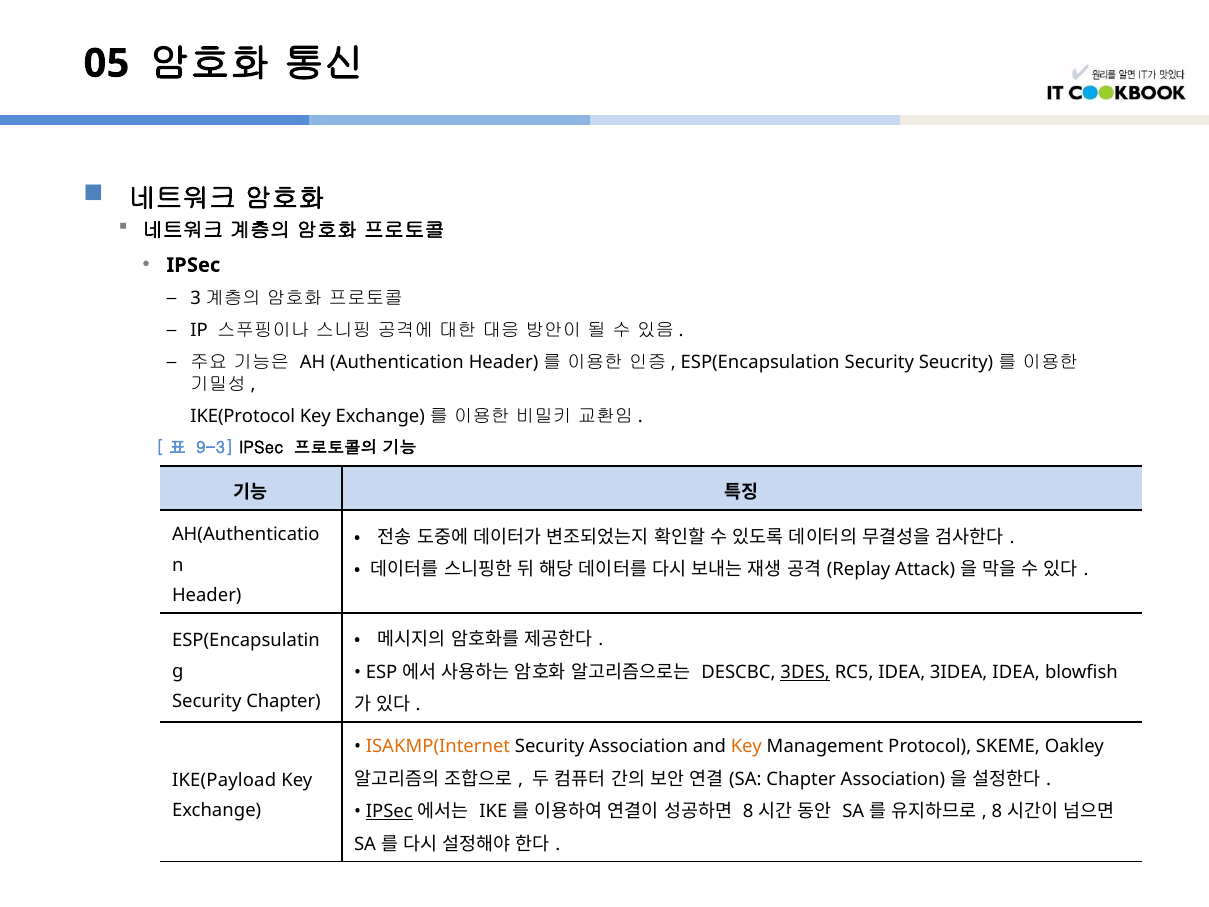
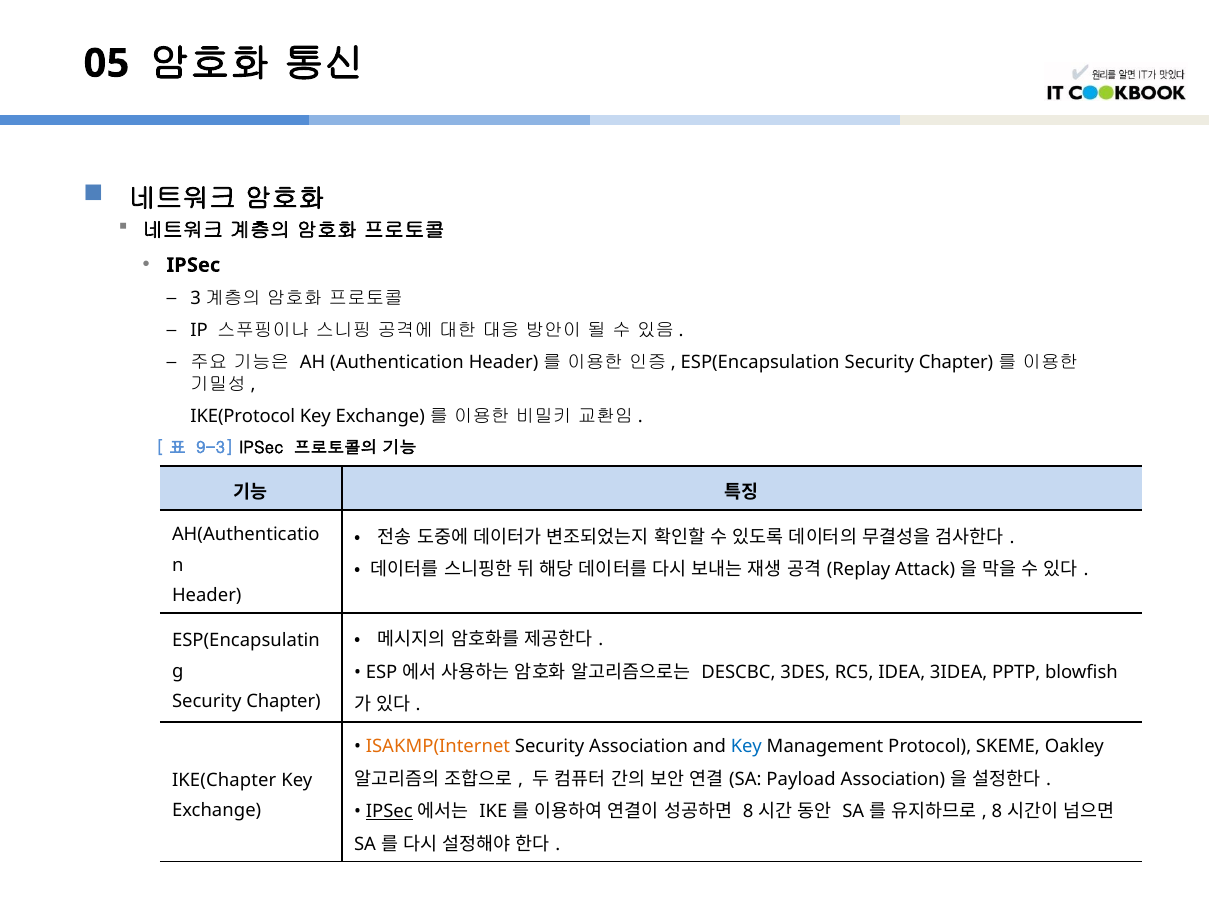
ESP(Encapsulation Security Seucrity: Seucrity -> Chapter (956, 362)
3DES underline: present -> none (805, 672)
3IDEA IDEA: IDEA -> PPTP (1016, 672)
Key colour: orange -> blue (746, 747)
Chapter: Chapter -> Payload (801, 779)
IKE(Payload: IKE(Payload -> IKE(Chapter (224, 780)
